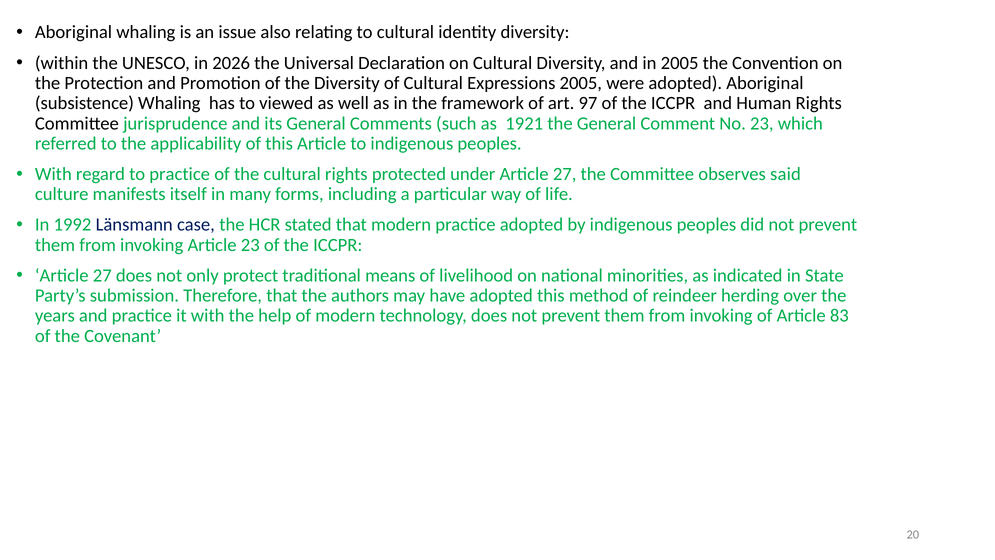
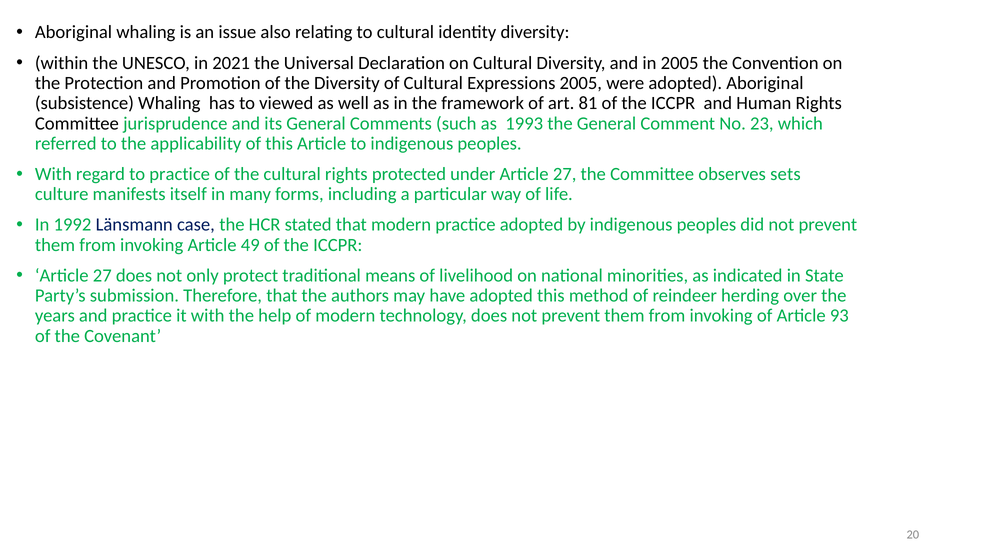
2026: 2026 -> 2021 (231, 63)
97: 97 -> 81 (588, 103)
1921: 1921 -> 1993 (524, 123)
said: said -> sets (785, 174)
Article 23: 23 -> 49 (250, 245)
83: 83 -> 93 (839, 316)
